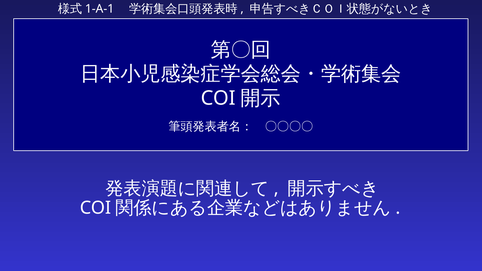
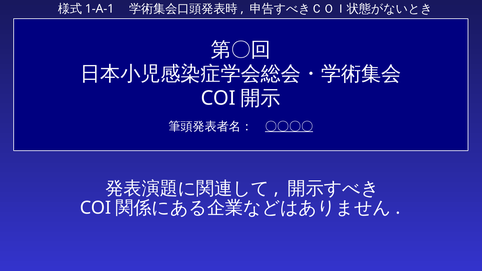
〇〇〇〇 underline: none -> present (289, 126)
